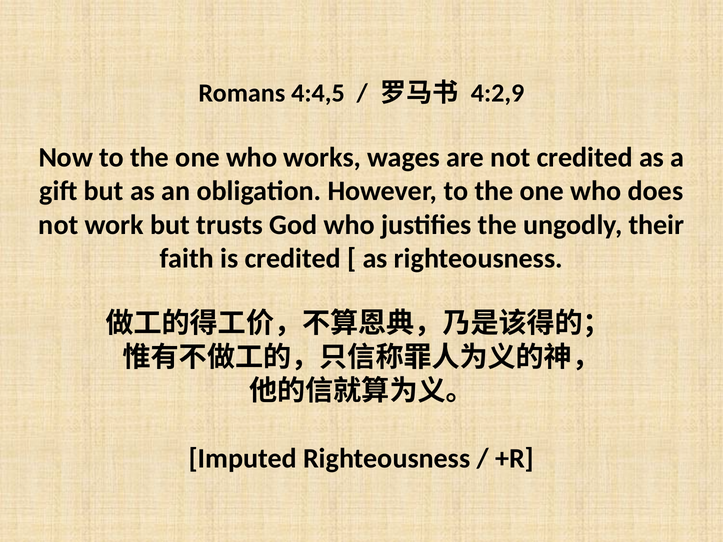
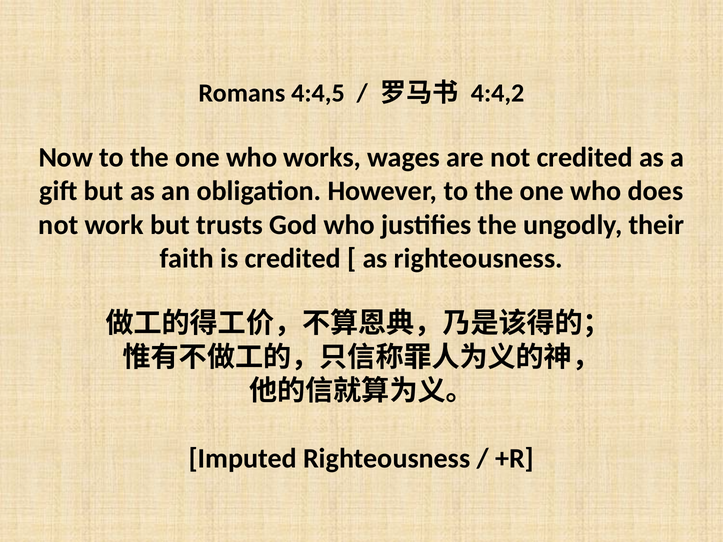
4:2,9: 4:2,9 -> 4:4,2 (498, 93)
